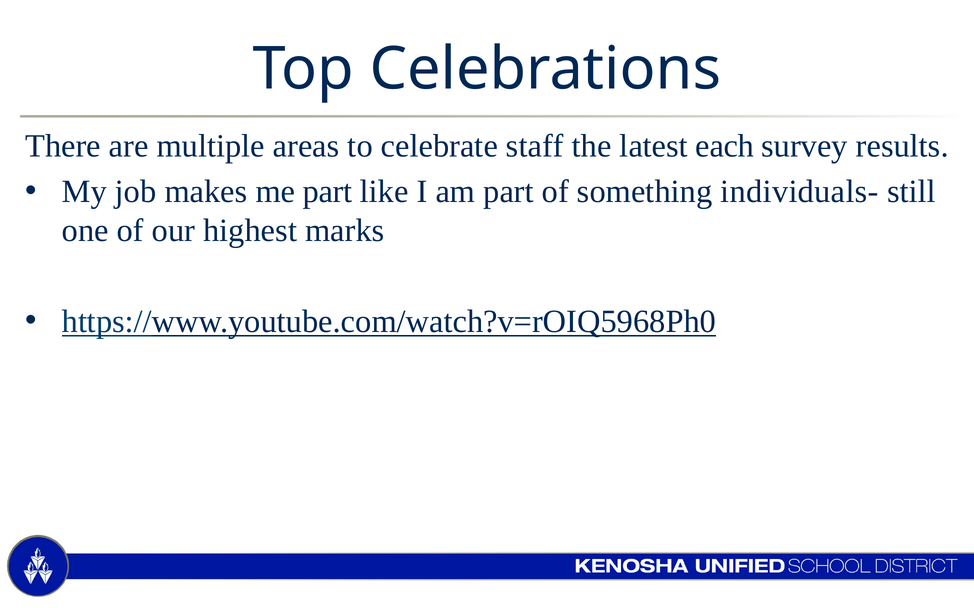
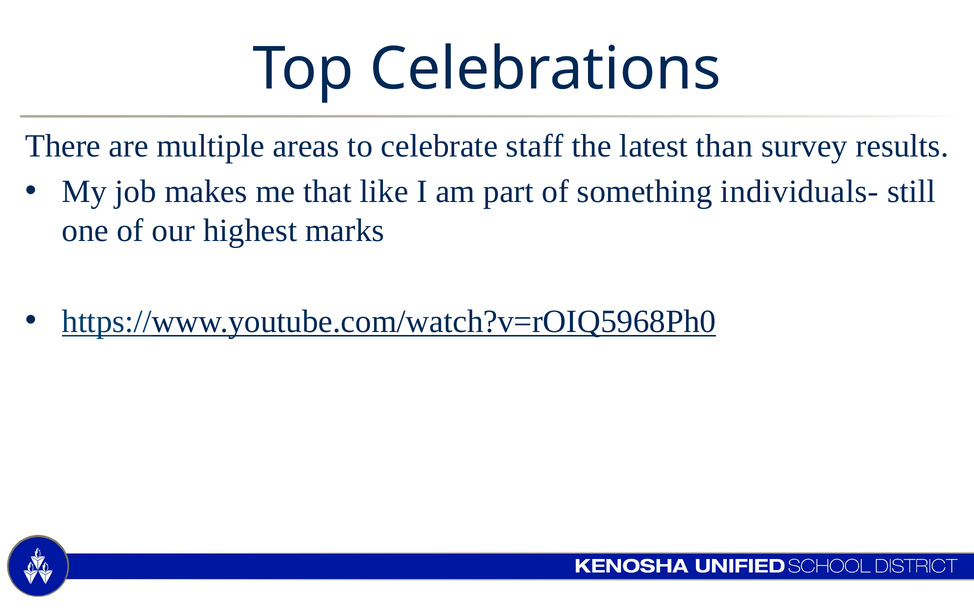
each: each -> than (724, 146)
me part: part -> that (328, 192)
